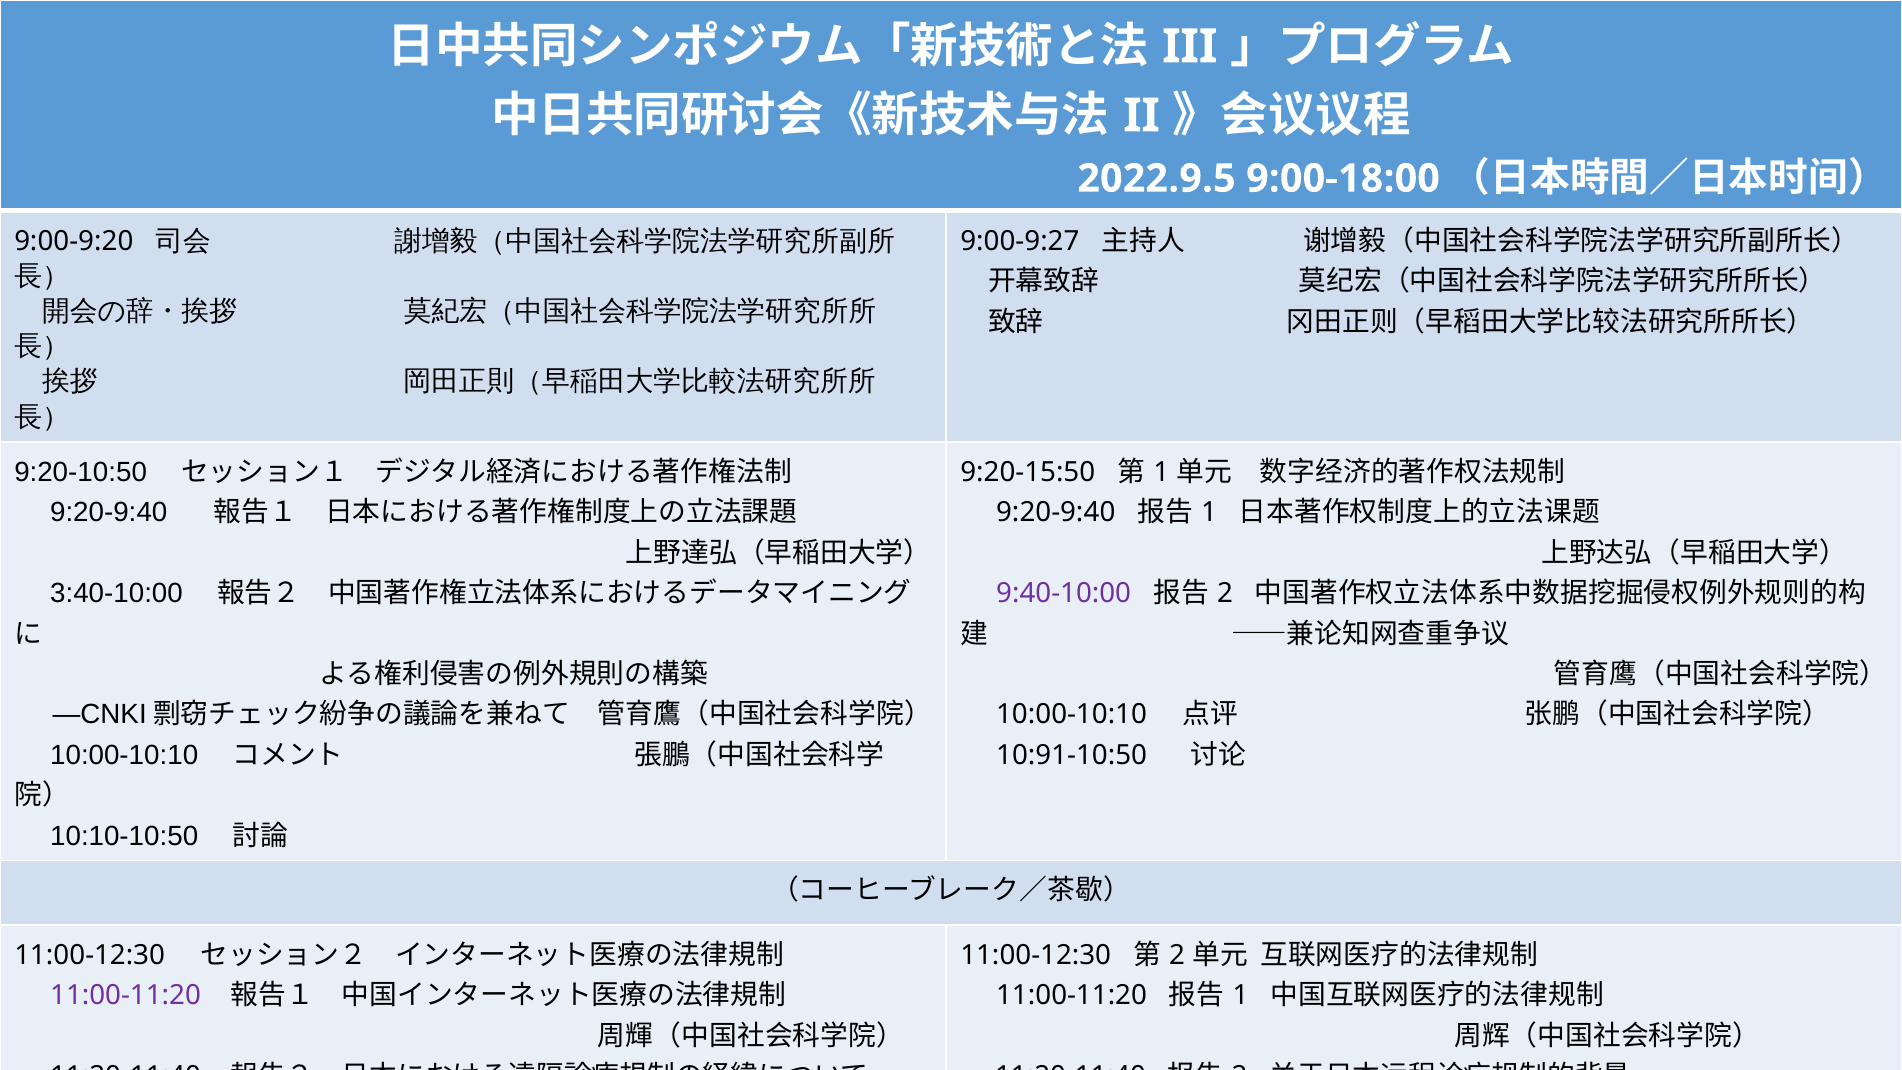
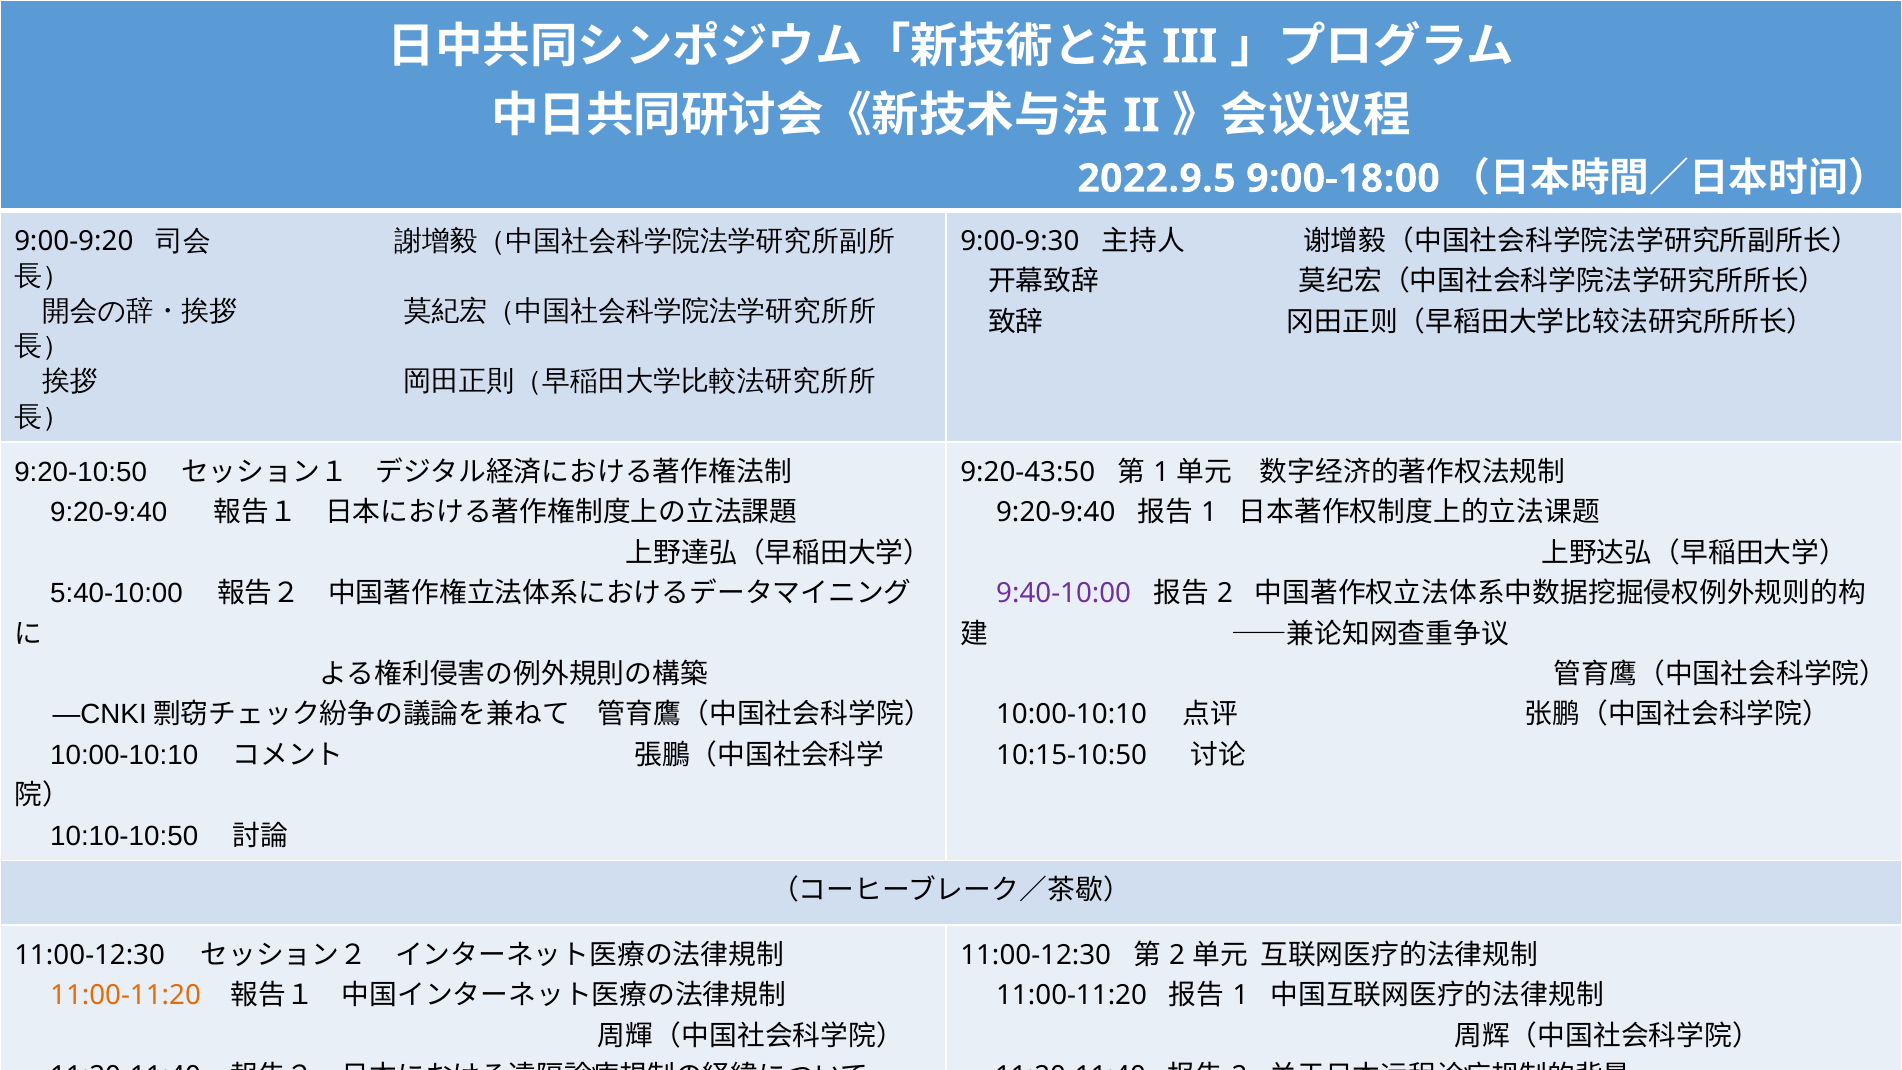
9:00-9:27: 9:00-9:27 -> 9:00-9:30 (1020, 241)
9:20-15:50: 9:20-15:50 -> 9:20-43:50 (1028, 472)
3:40-10:00: 3:40-10:00 -> 5:40-10:00 (116, 593)
10:91-10:50: 10:91-10:50 -> 10:15-10:50 (1072, 755)
11:00-11:20 colour: purple -> orange (126, 996)
